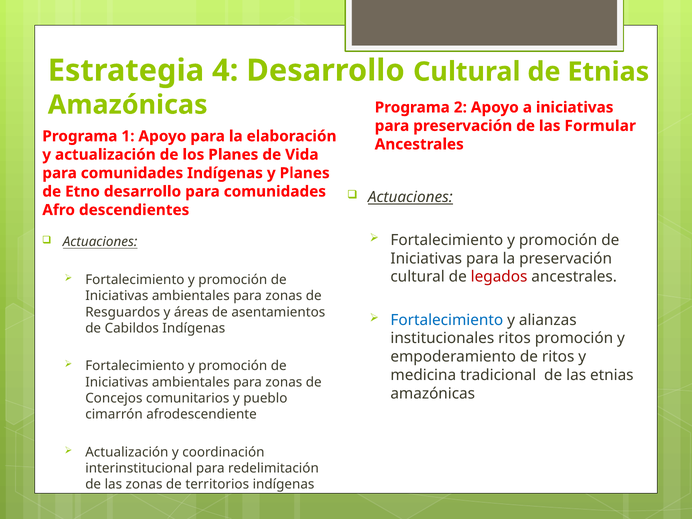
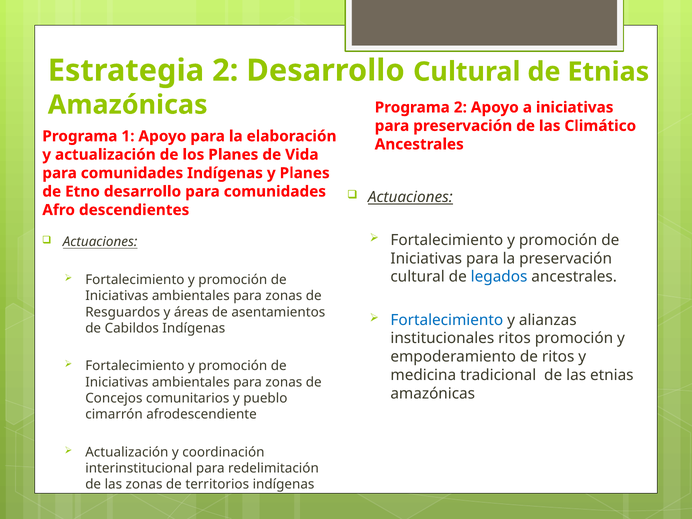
Estrategia 4: 4 -> 2 (225, 71)
Formular: Formular -> Climático (600, 126)
legados colour: red -> blue (499, 277)
